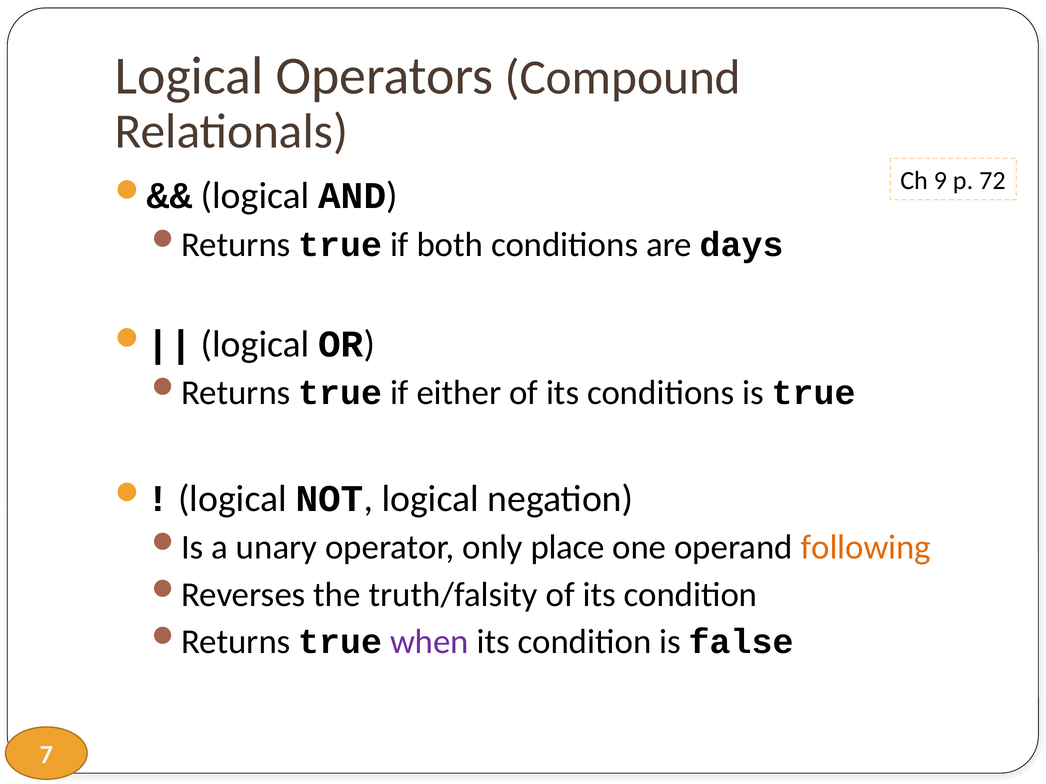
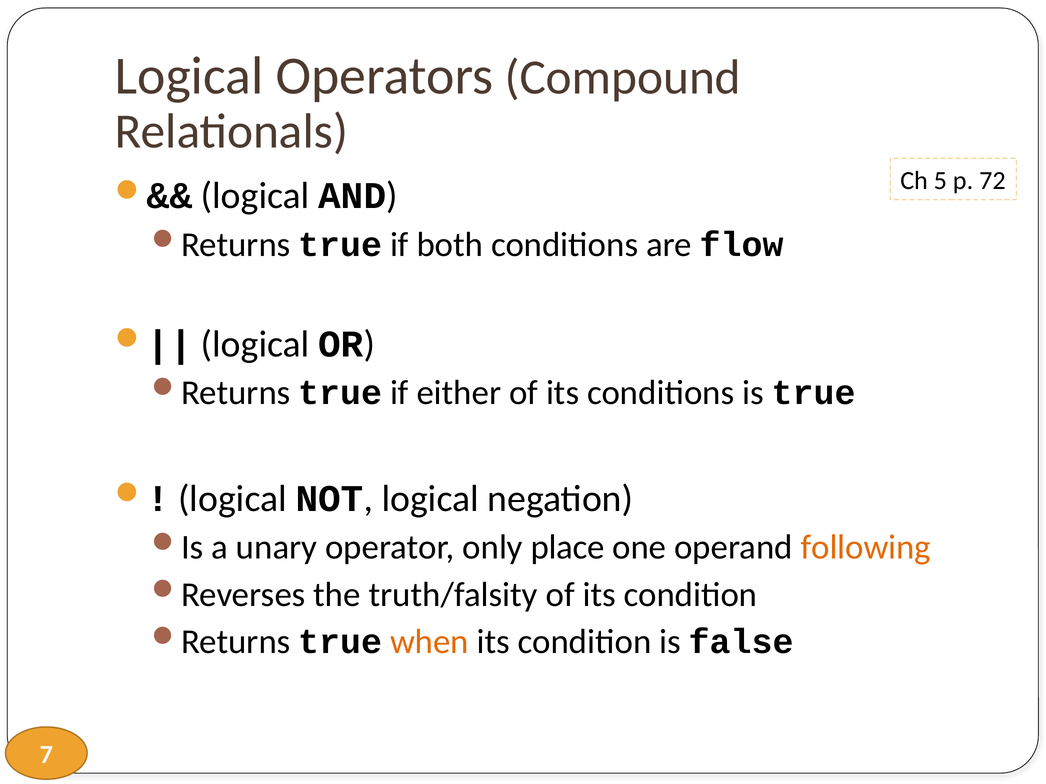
9: 9 -> 5 (940, 181)
days: days -> flow (742, 245)
when colour: purple -> orange (429, 642)
